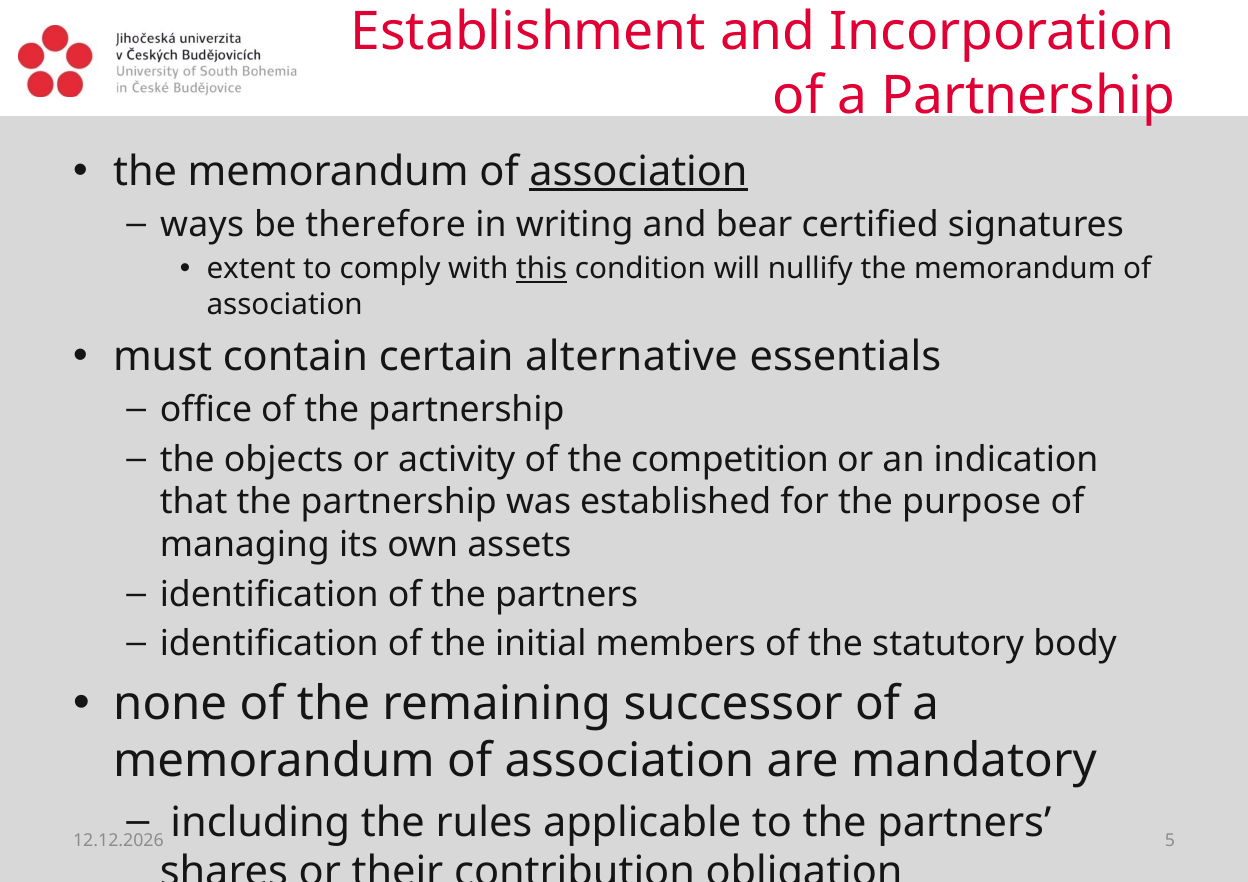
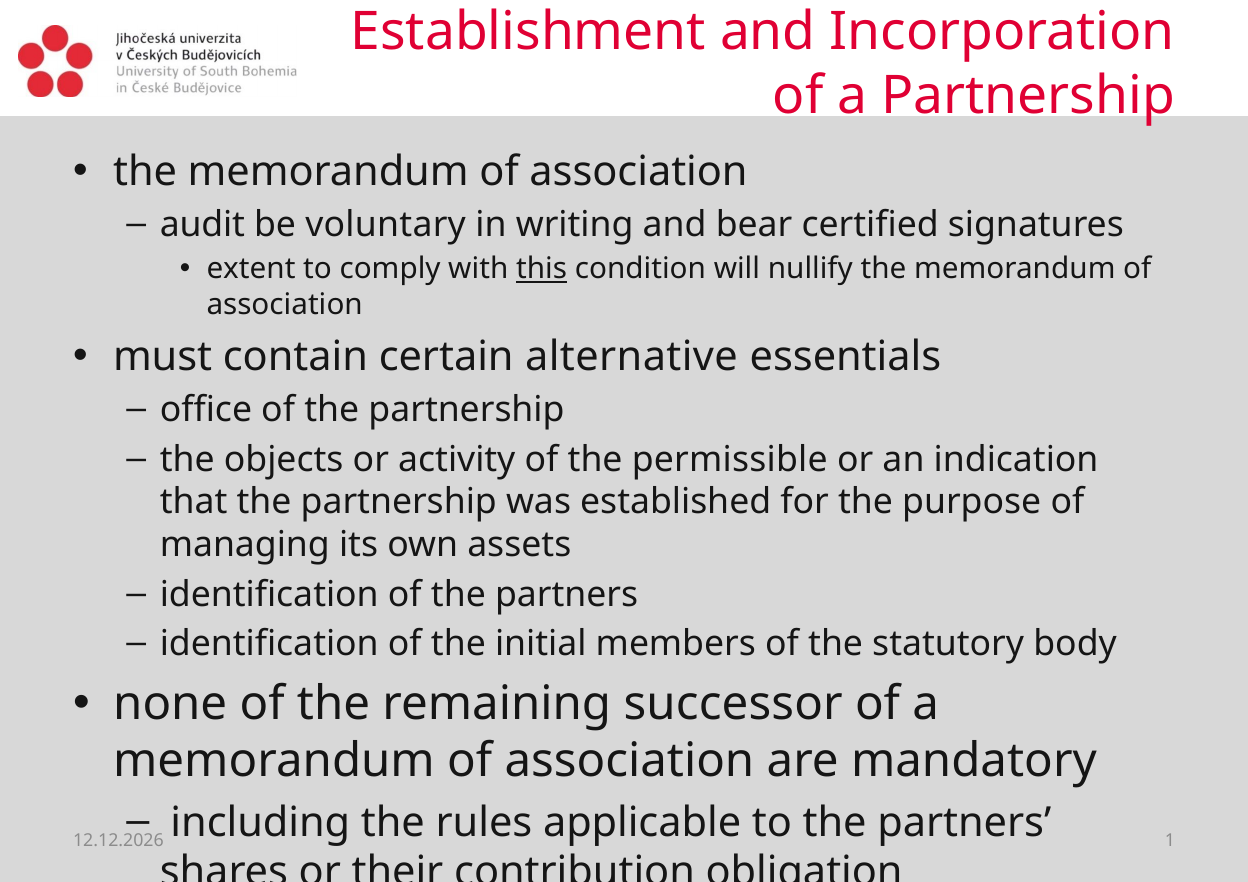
association underline: present -> none (639, 172)
ways: ways -> audit (202, 225)
therefore: therefore -> voluntary (386, 225)
competition: competition -> permissible (730, 460)
5: 5 -> 1 (1170, 841)
